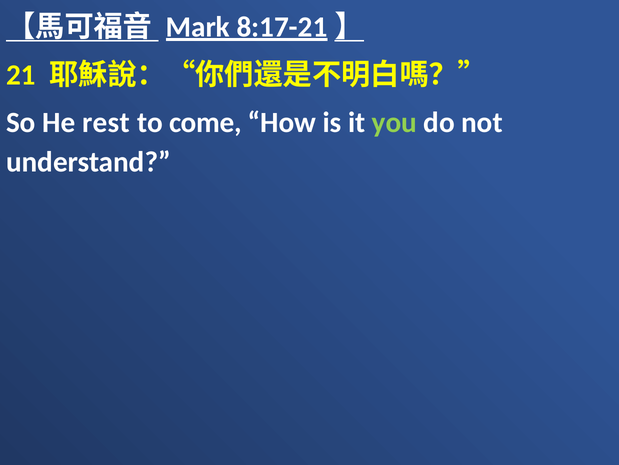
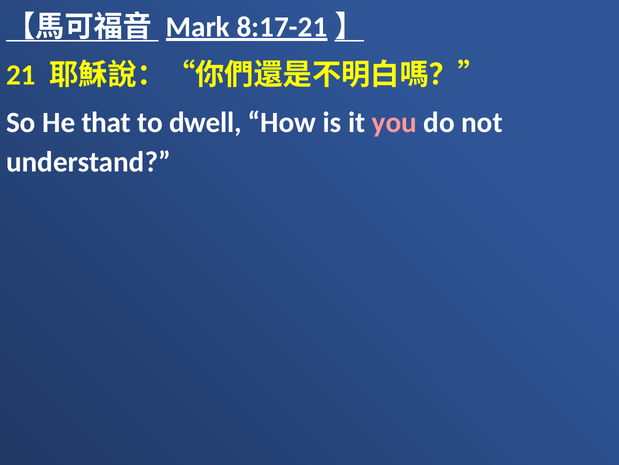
rest: rest -> that (106, 123)
come: come -> dwell (205, 123)
you colour: light green -> pink (394, 123)
